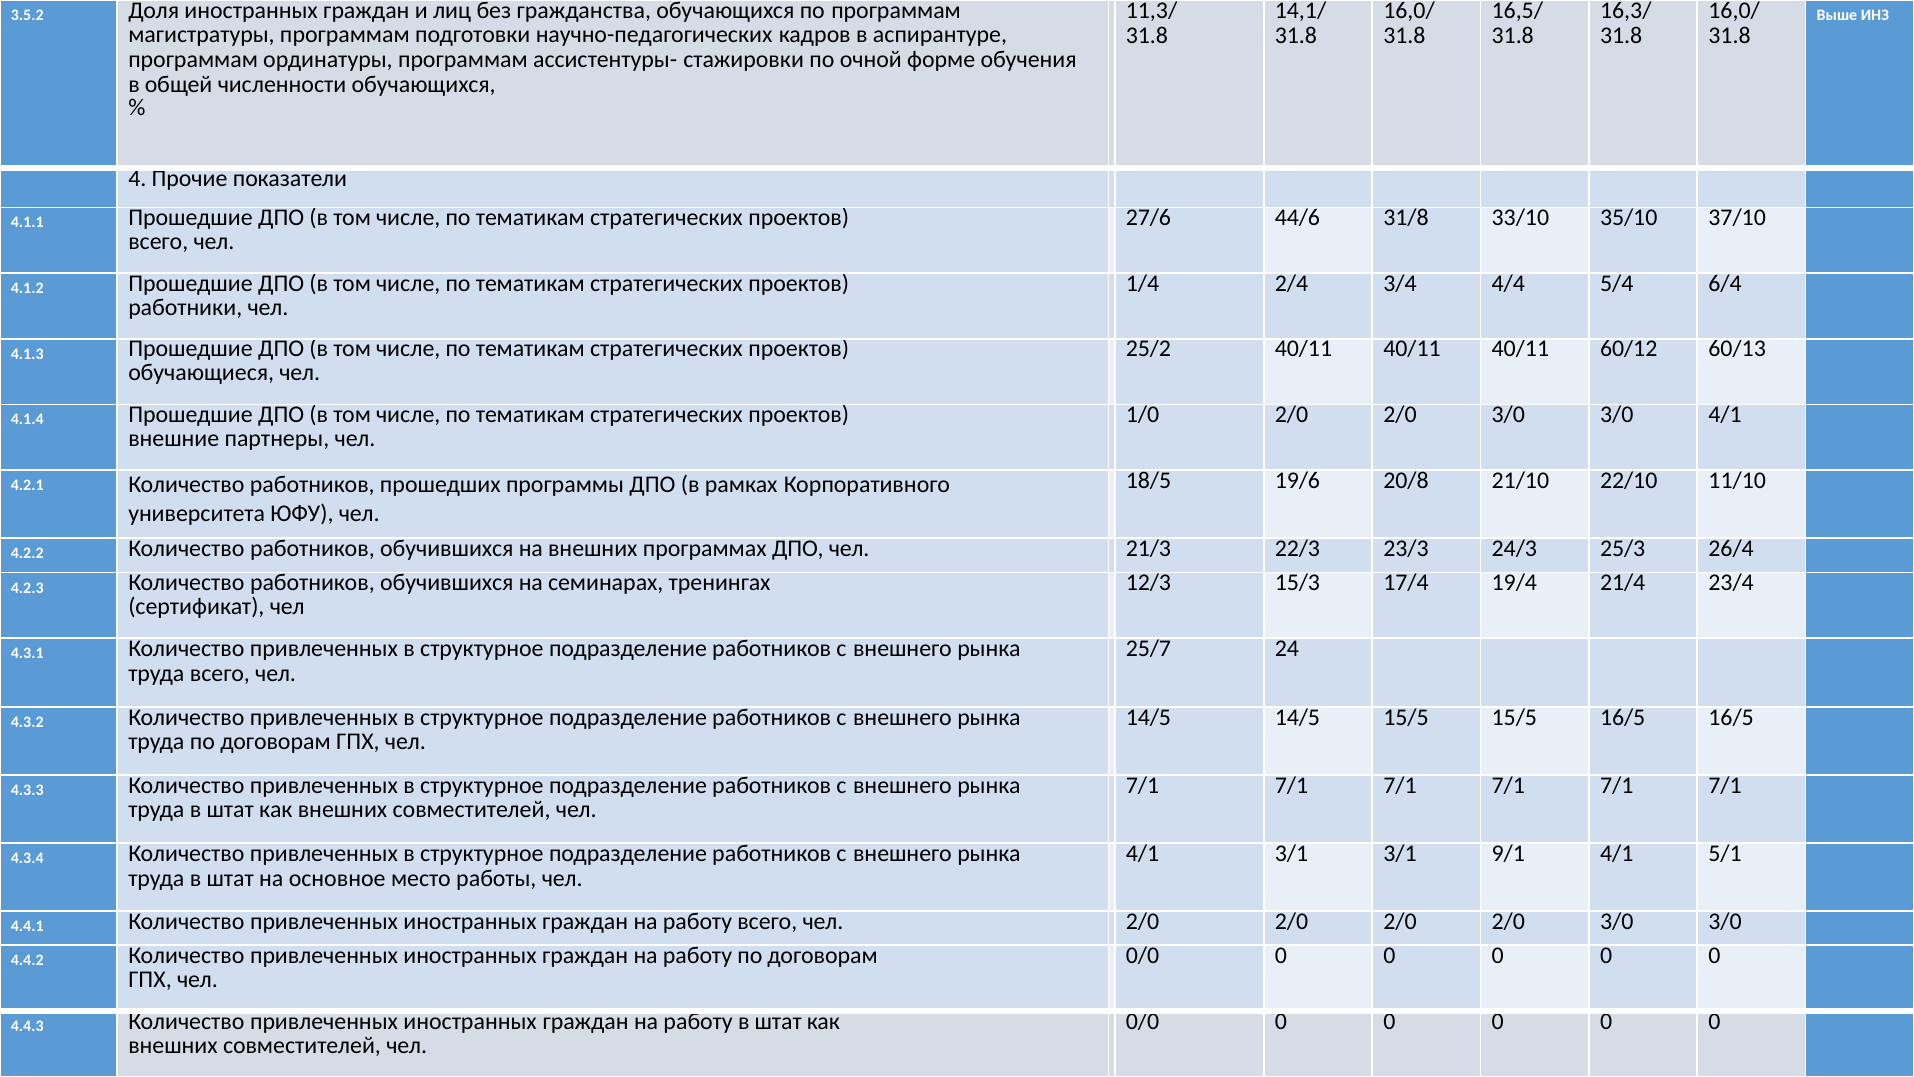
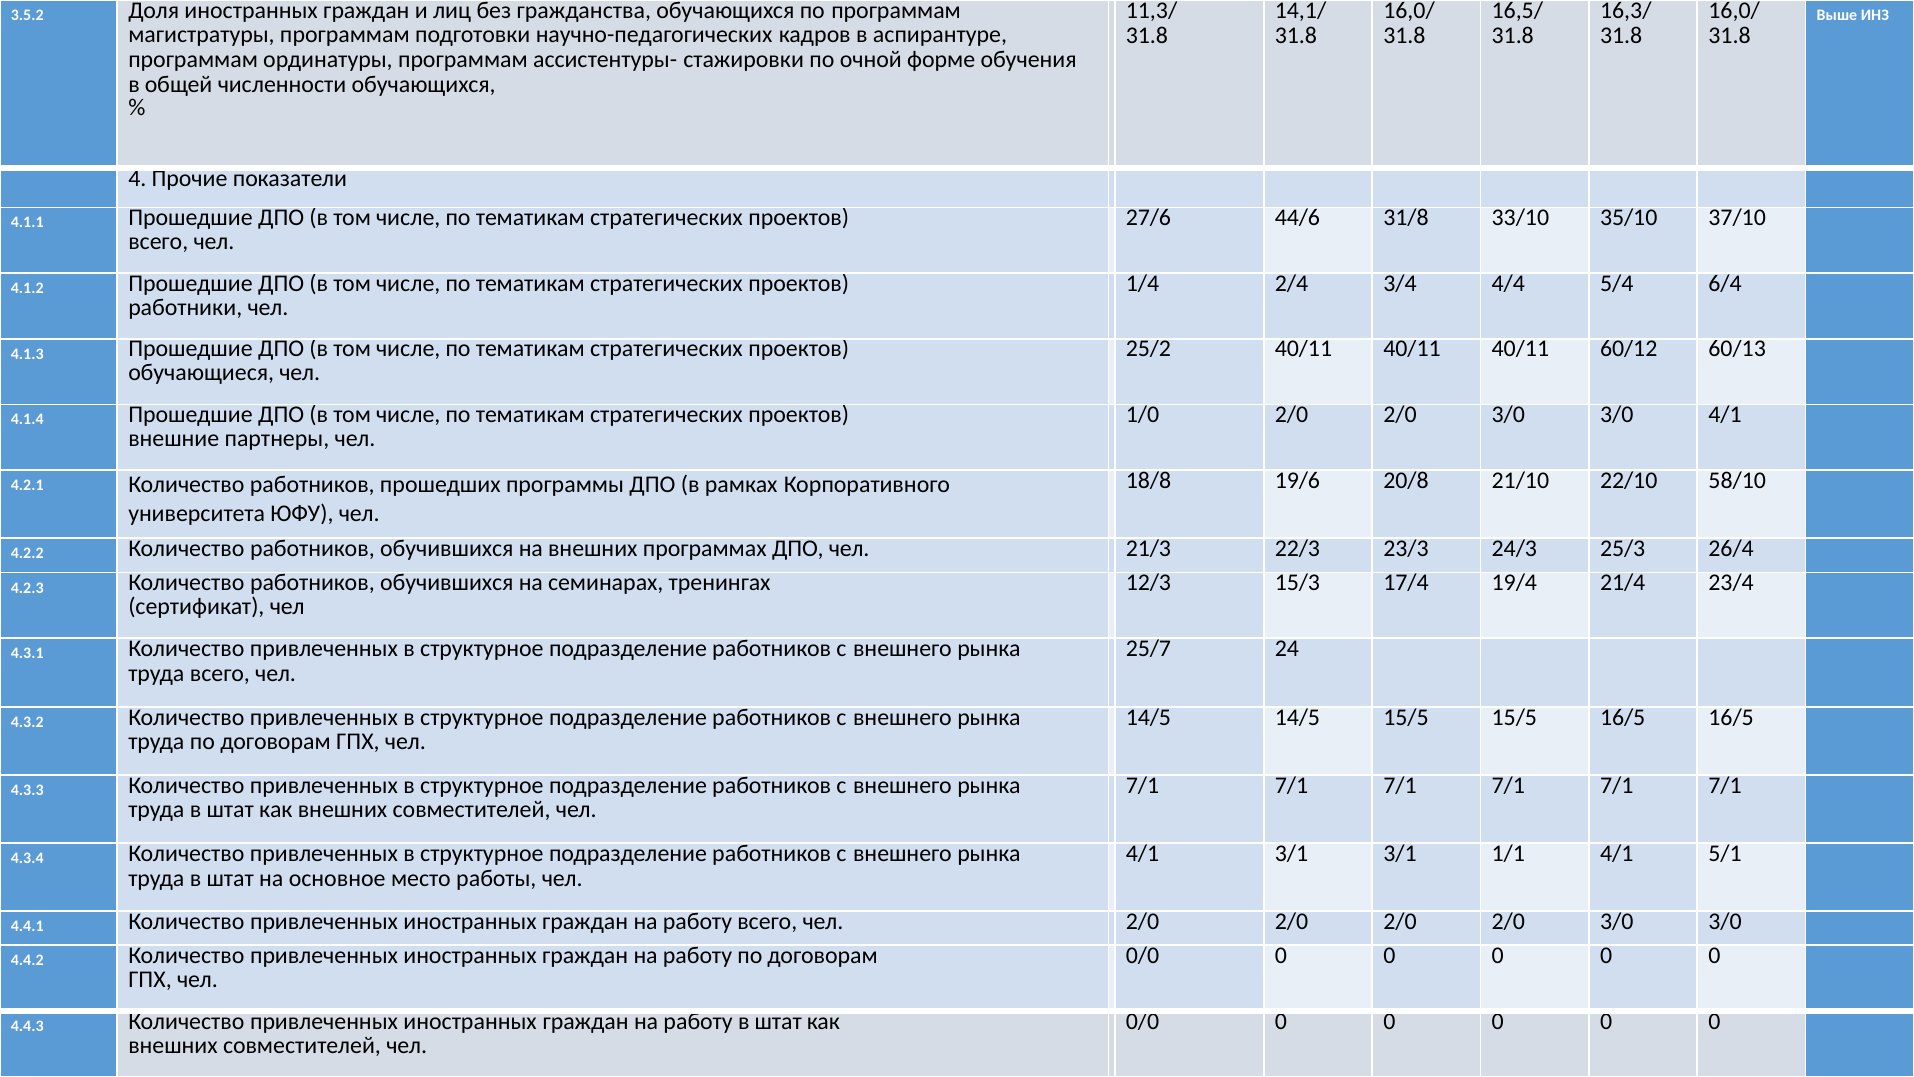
18/5: 18/5 -> 18/8 (1148, 480)
11/10: 11/10 -> 58/10 (1737, 480)
9/1: 9/1 -> 1/1 (1508, 853)
